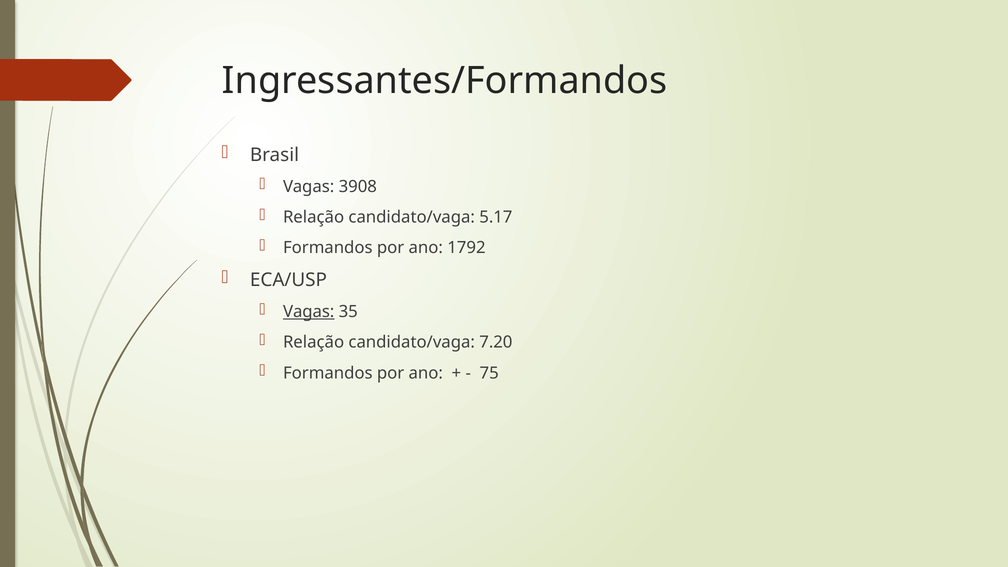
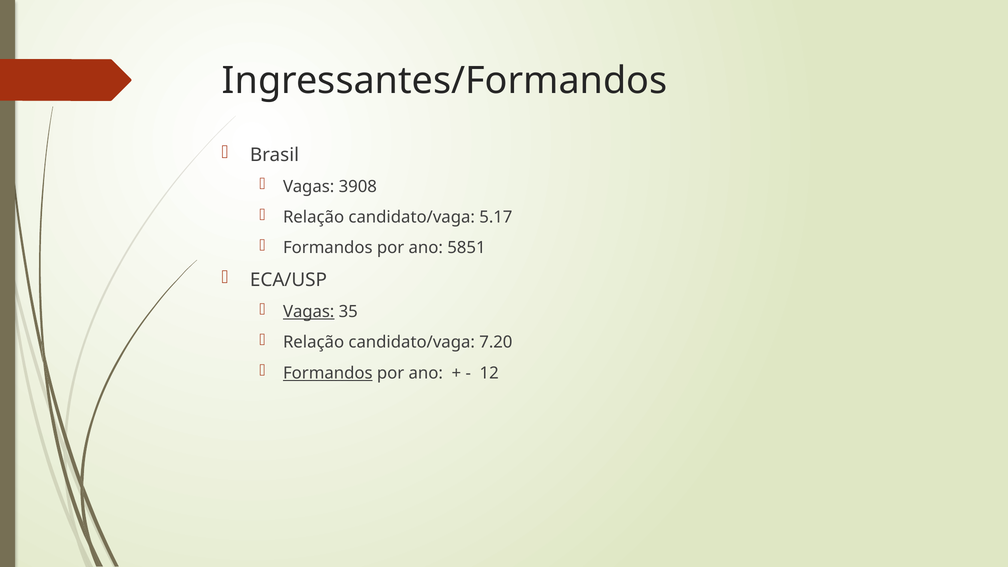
1792: 1792 -> 5851 (466, 248)
Formandos underline: none -> present (328, 373)
75: 75 -> 12 (489, 373)
